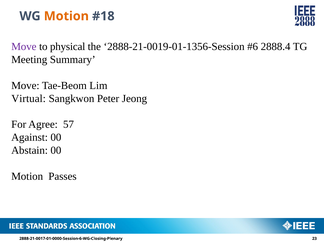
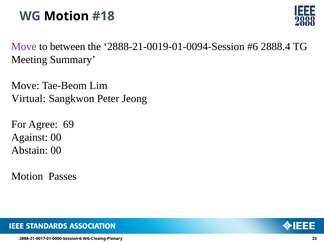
Motion colour: orange -> black (66, 16)
physical: physical -> between (68, 47)
2888-21-0019-01-1356-Session: 2888-21-0019-01-1356-Session -> 2888-21-0019-01-0094-Session (174, 47)
57: 57 -> 69 (69, 124)
